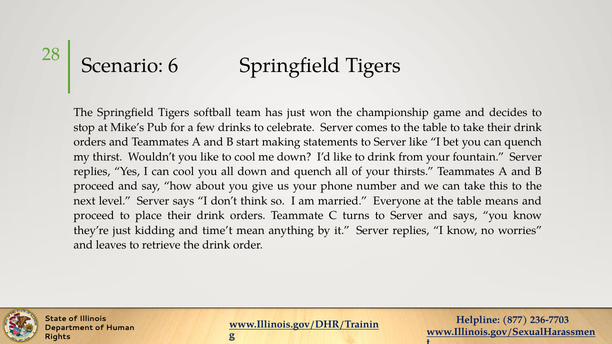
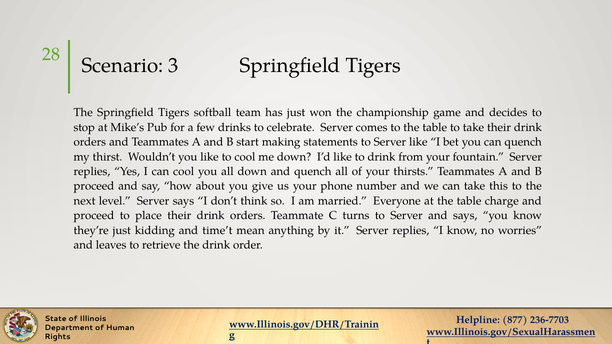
6: 6 -> 3 (174, 66)
means: means -> charge (502, 201)
